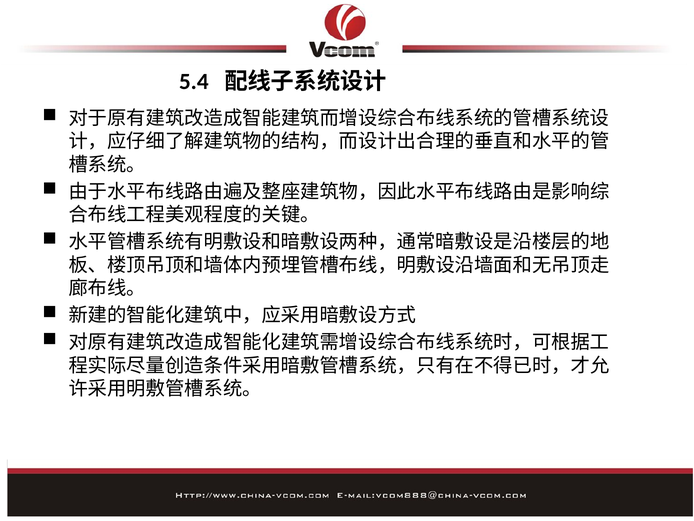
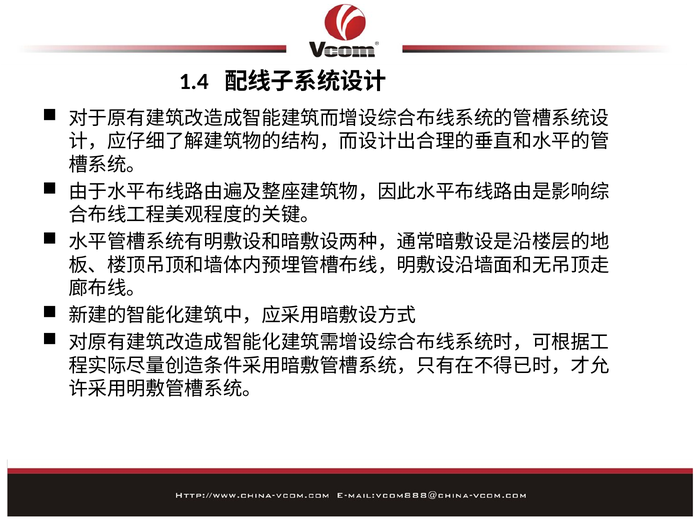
5.4: 5.4 -> 1.4 (194, 82)
